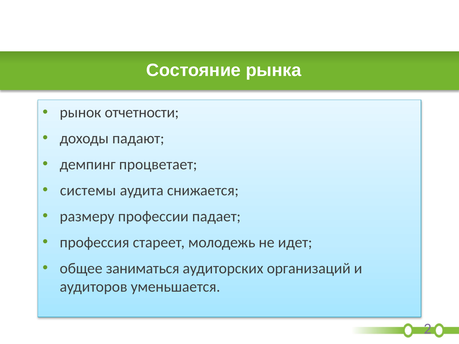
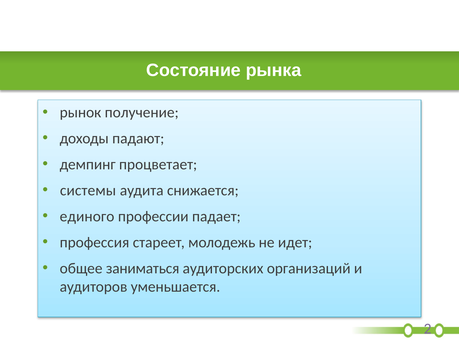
отчетности: отчетности -> получение (142, 113)
размеру: размеру -> единого (87, 217)
